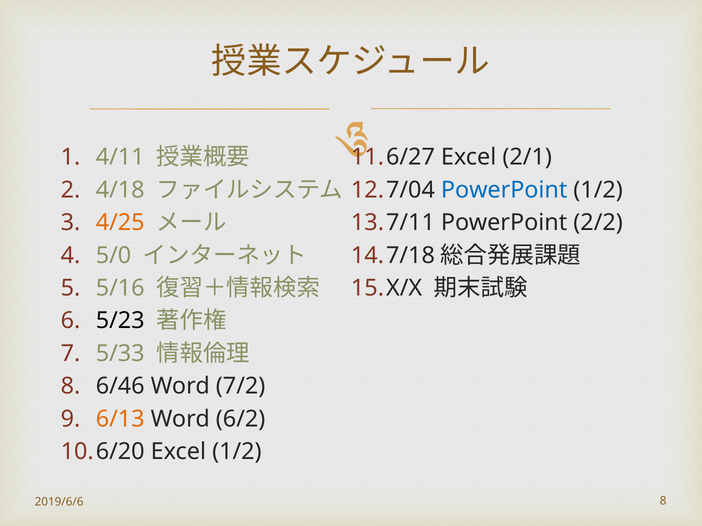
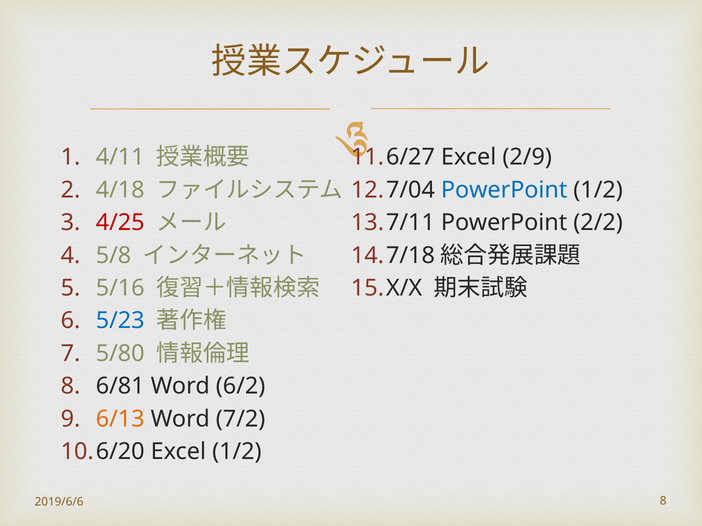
2/1: 2/1 -> 2/9 (527, 157)
4/25 colour: orange -> red (120, 223)
5/0: 5/0 -> 5/8 (114, 256)
5/23 colour: black -> blue (120, 321)
5/33: 5/33 -> 5/80 (120, 354)
6/46: 6/46 -> 6/81 (120, 387)
7/2: 7/2 -> 6/2 (241, 387)
6/2: 6/2 -> 7/2 (241, 419)
